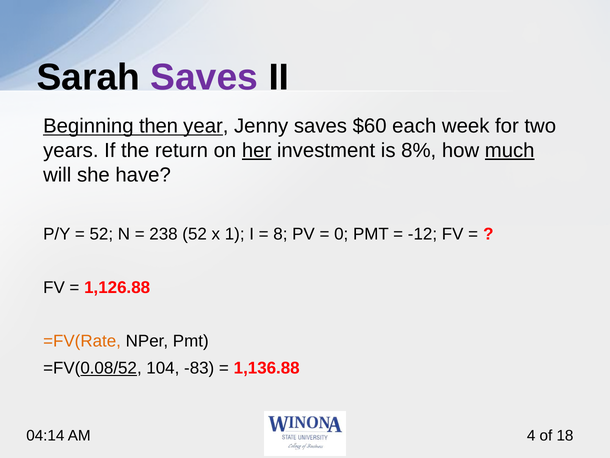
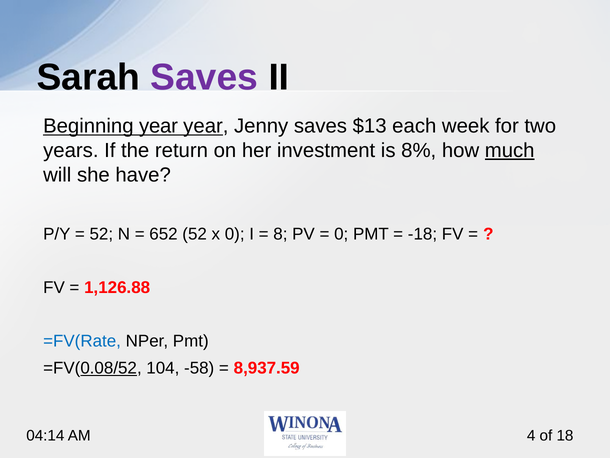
Beginning then: then -> year (159, 126)
$60: $60 -> $13 (370, 126)
her underline: present -> none (257, 150)
238: 238 -> 652 (164, 234)
x 1: 1 -> 0 (235, 234)
-12: -12 -> -18 (422, 234)
=FV(Rate colour: orange -> blue (82, 341)
-83: -83 -> -58 (199, 368)
1,136.88: 1,136.88 -> 8,937.59 (267, 368)
